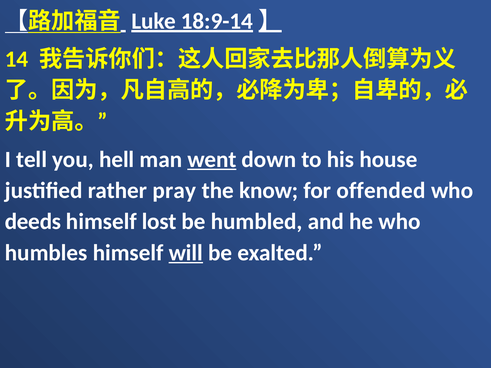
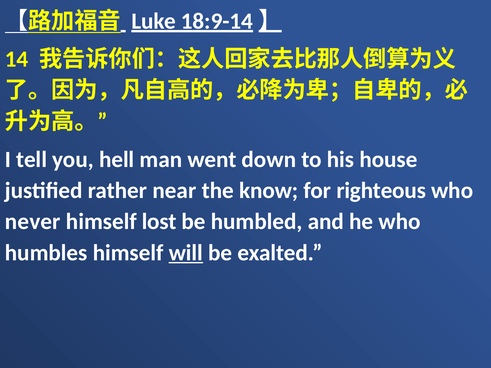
went underline: present -> none (212, 160)
pray: pray -> near (174, 191)
offended: offended -> righteous (381, 191)
deeds: deeds -> never (33, 222)
